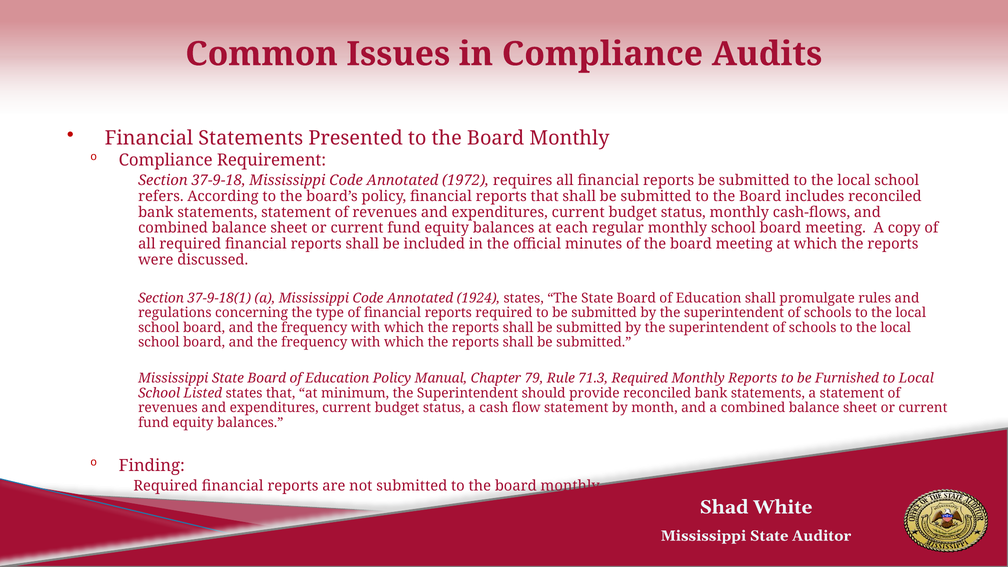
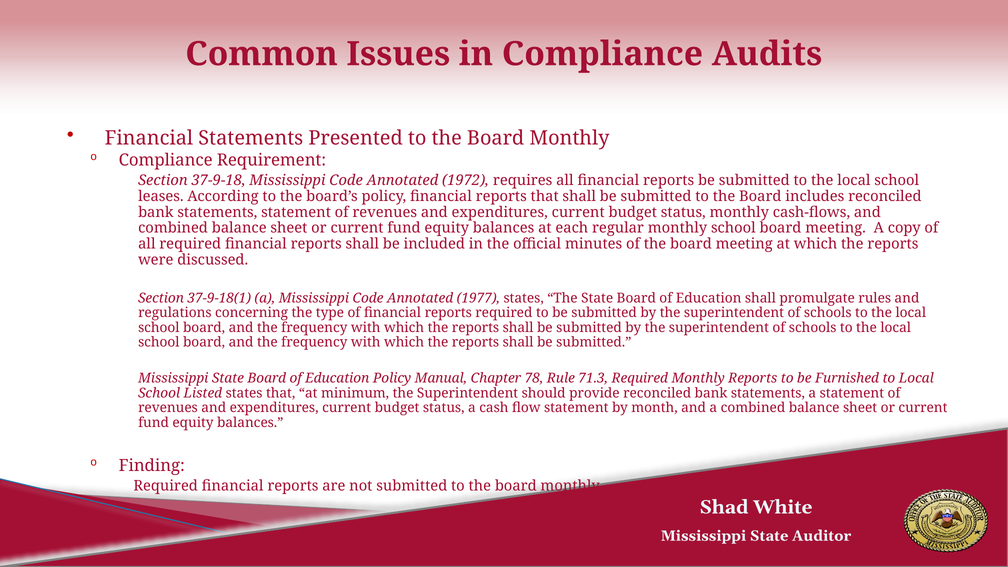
refers: refers -> leases (161, 196)
1924: 1924 -> 1977 (478, 298)
79: 79 -> 78 (534, 378)
